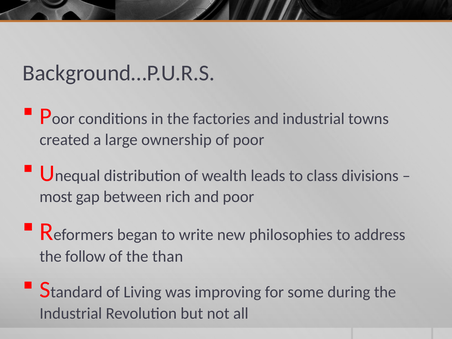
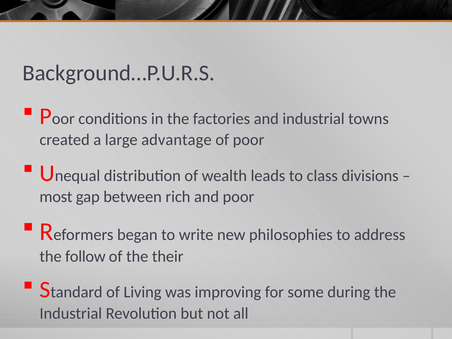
ownership: ownership -> advantage (176, 140)
than: than -> their (168, 256)
